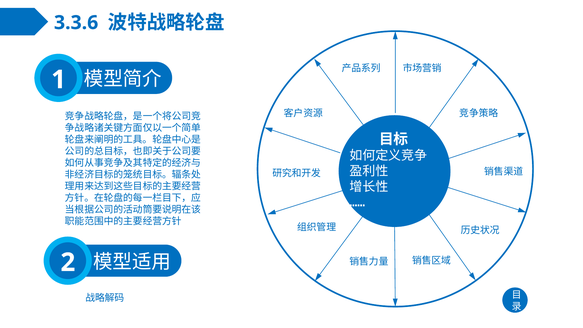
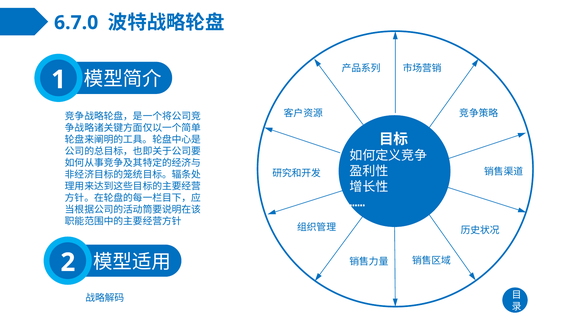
3.3.6: 3.3.6 -> 6.7.0 (76, 23)
